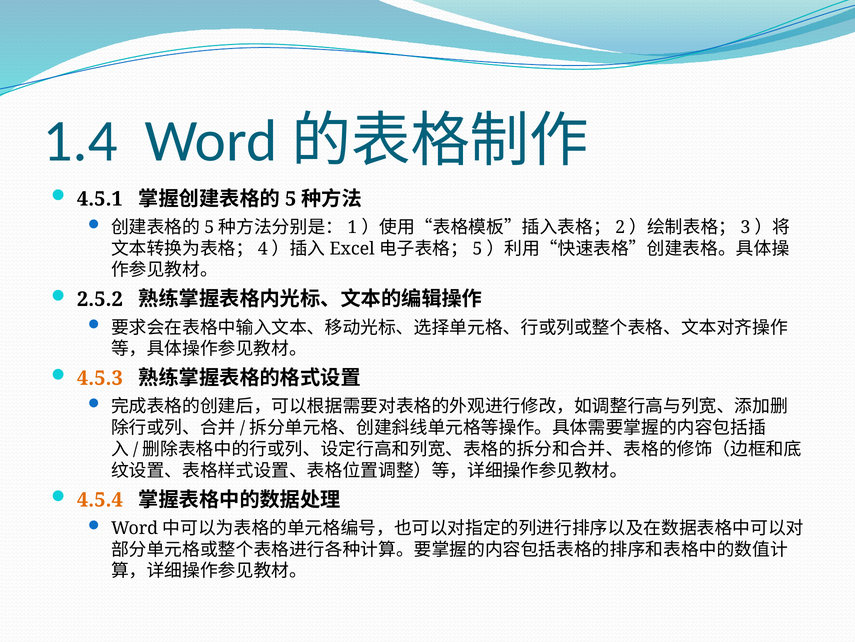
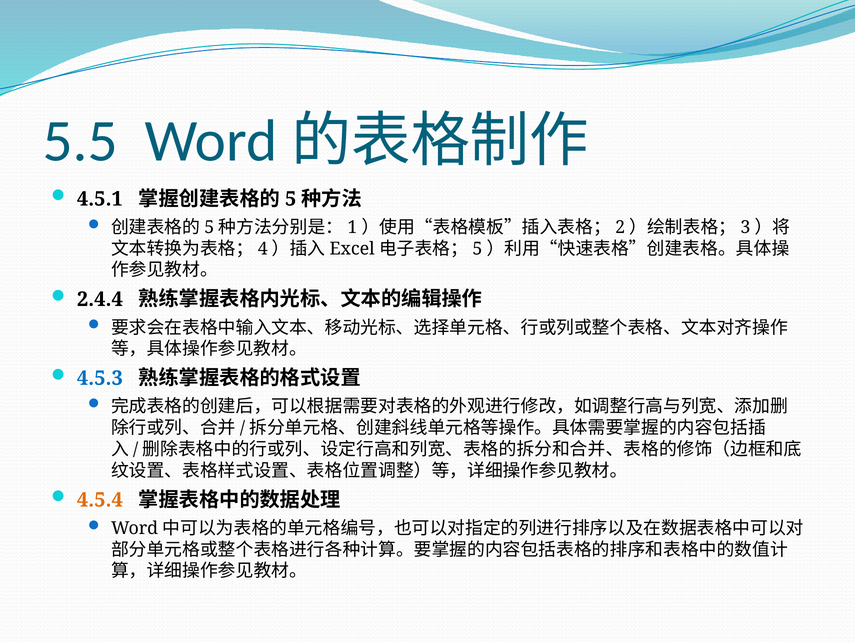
1.4: 1.4 -> 5.5 (80, 141)
2.5.2: 2.5.2 -> 2.4.4 (100, 299)
4.5.3 colour: orange -> blue (100, 378)
